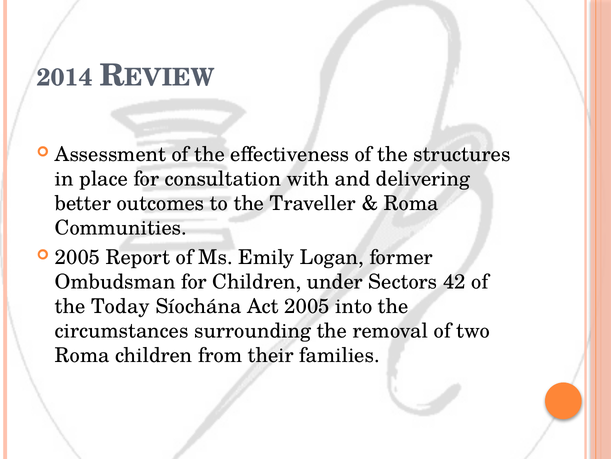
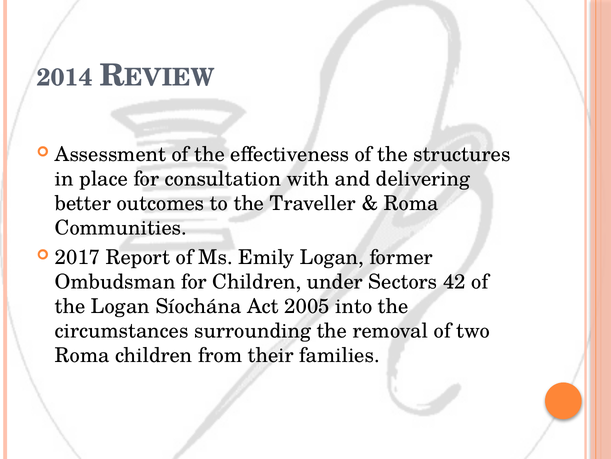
2005: 2005 -> 2017 (78, 257)
the Today: Today -> Logan (120, 306)
